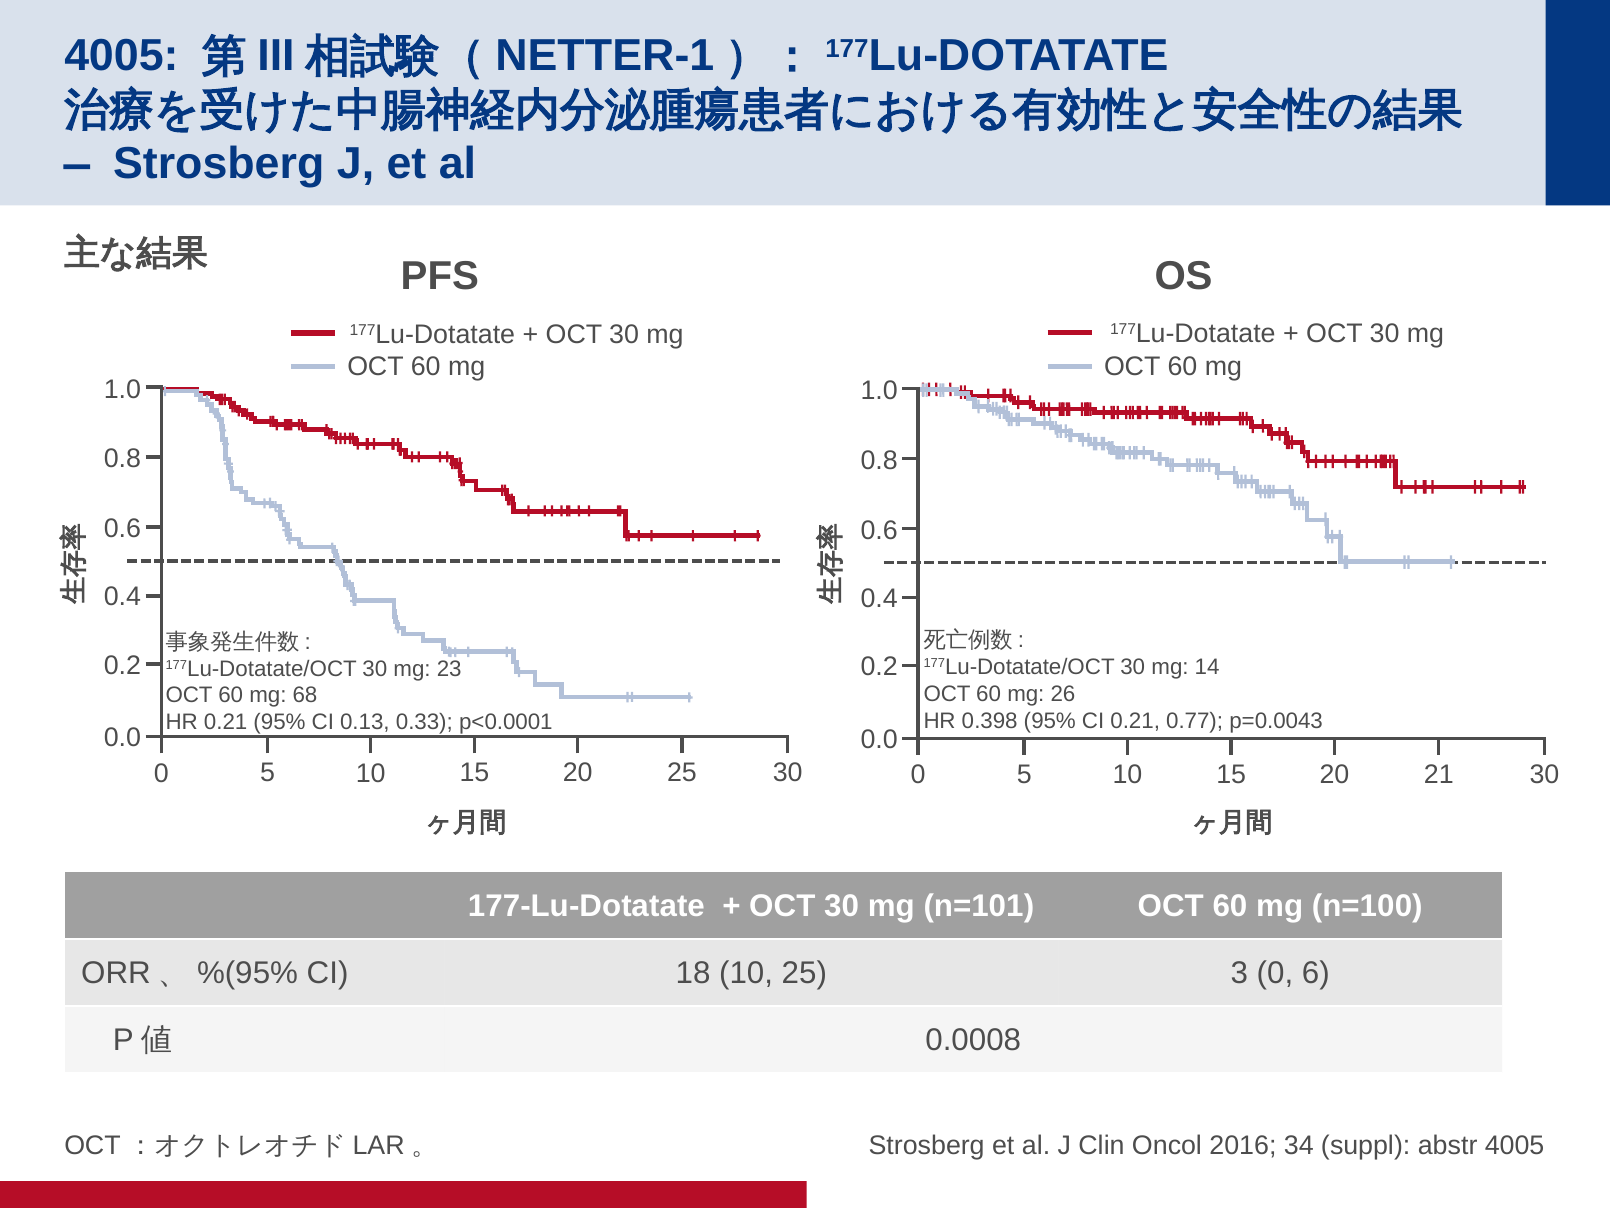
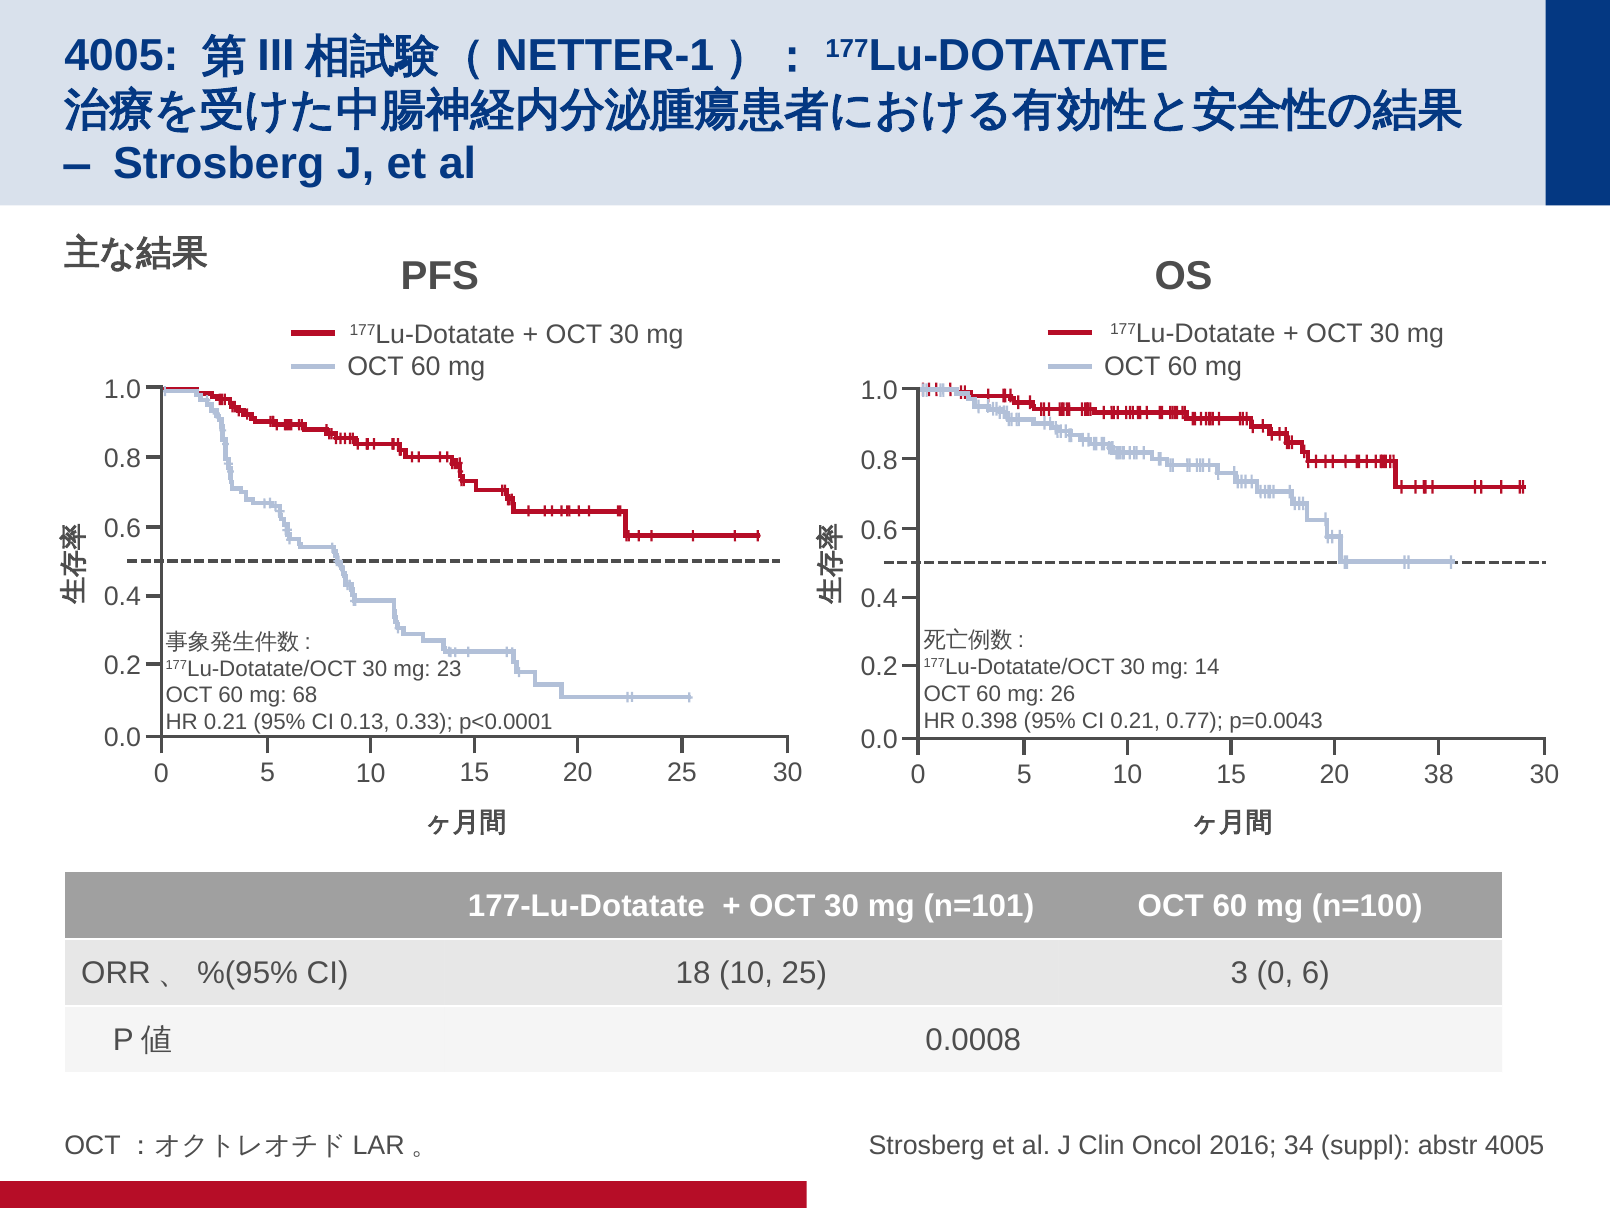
21: 21 -> 38 (1439, 774)
